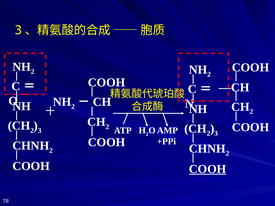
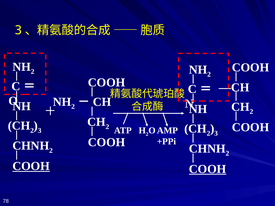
COOH underline: none -> present (31, 166)
